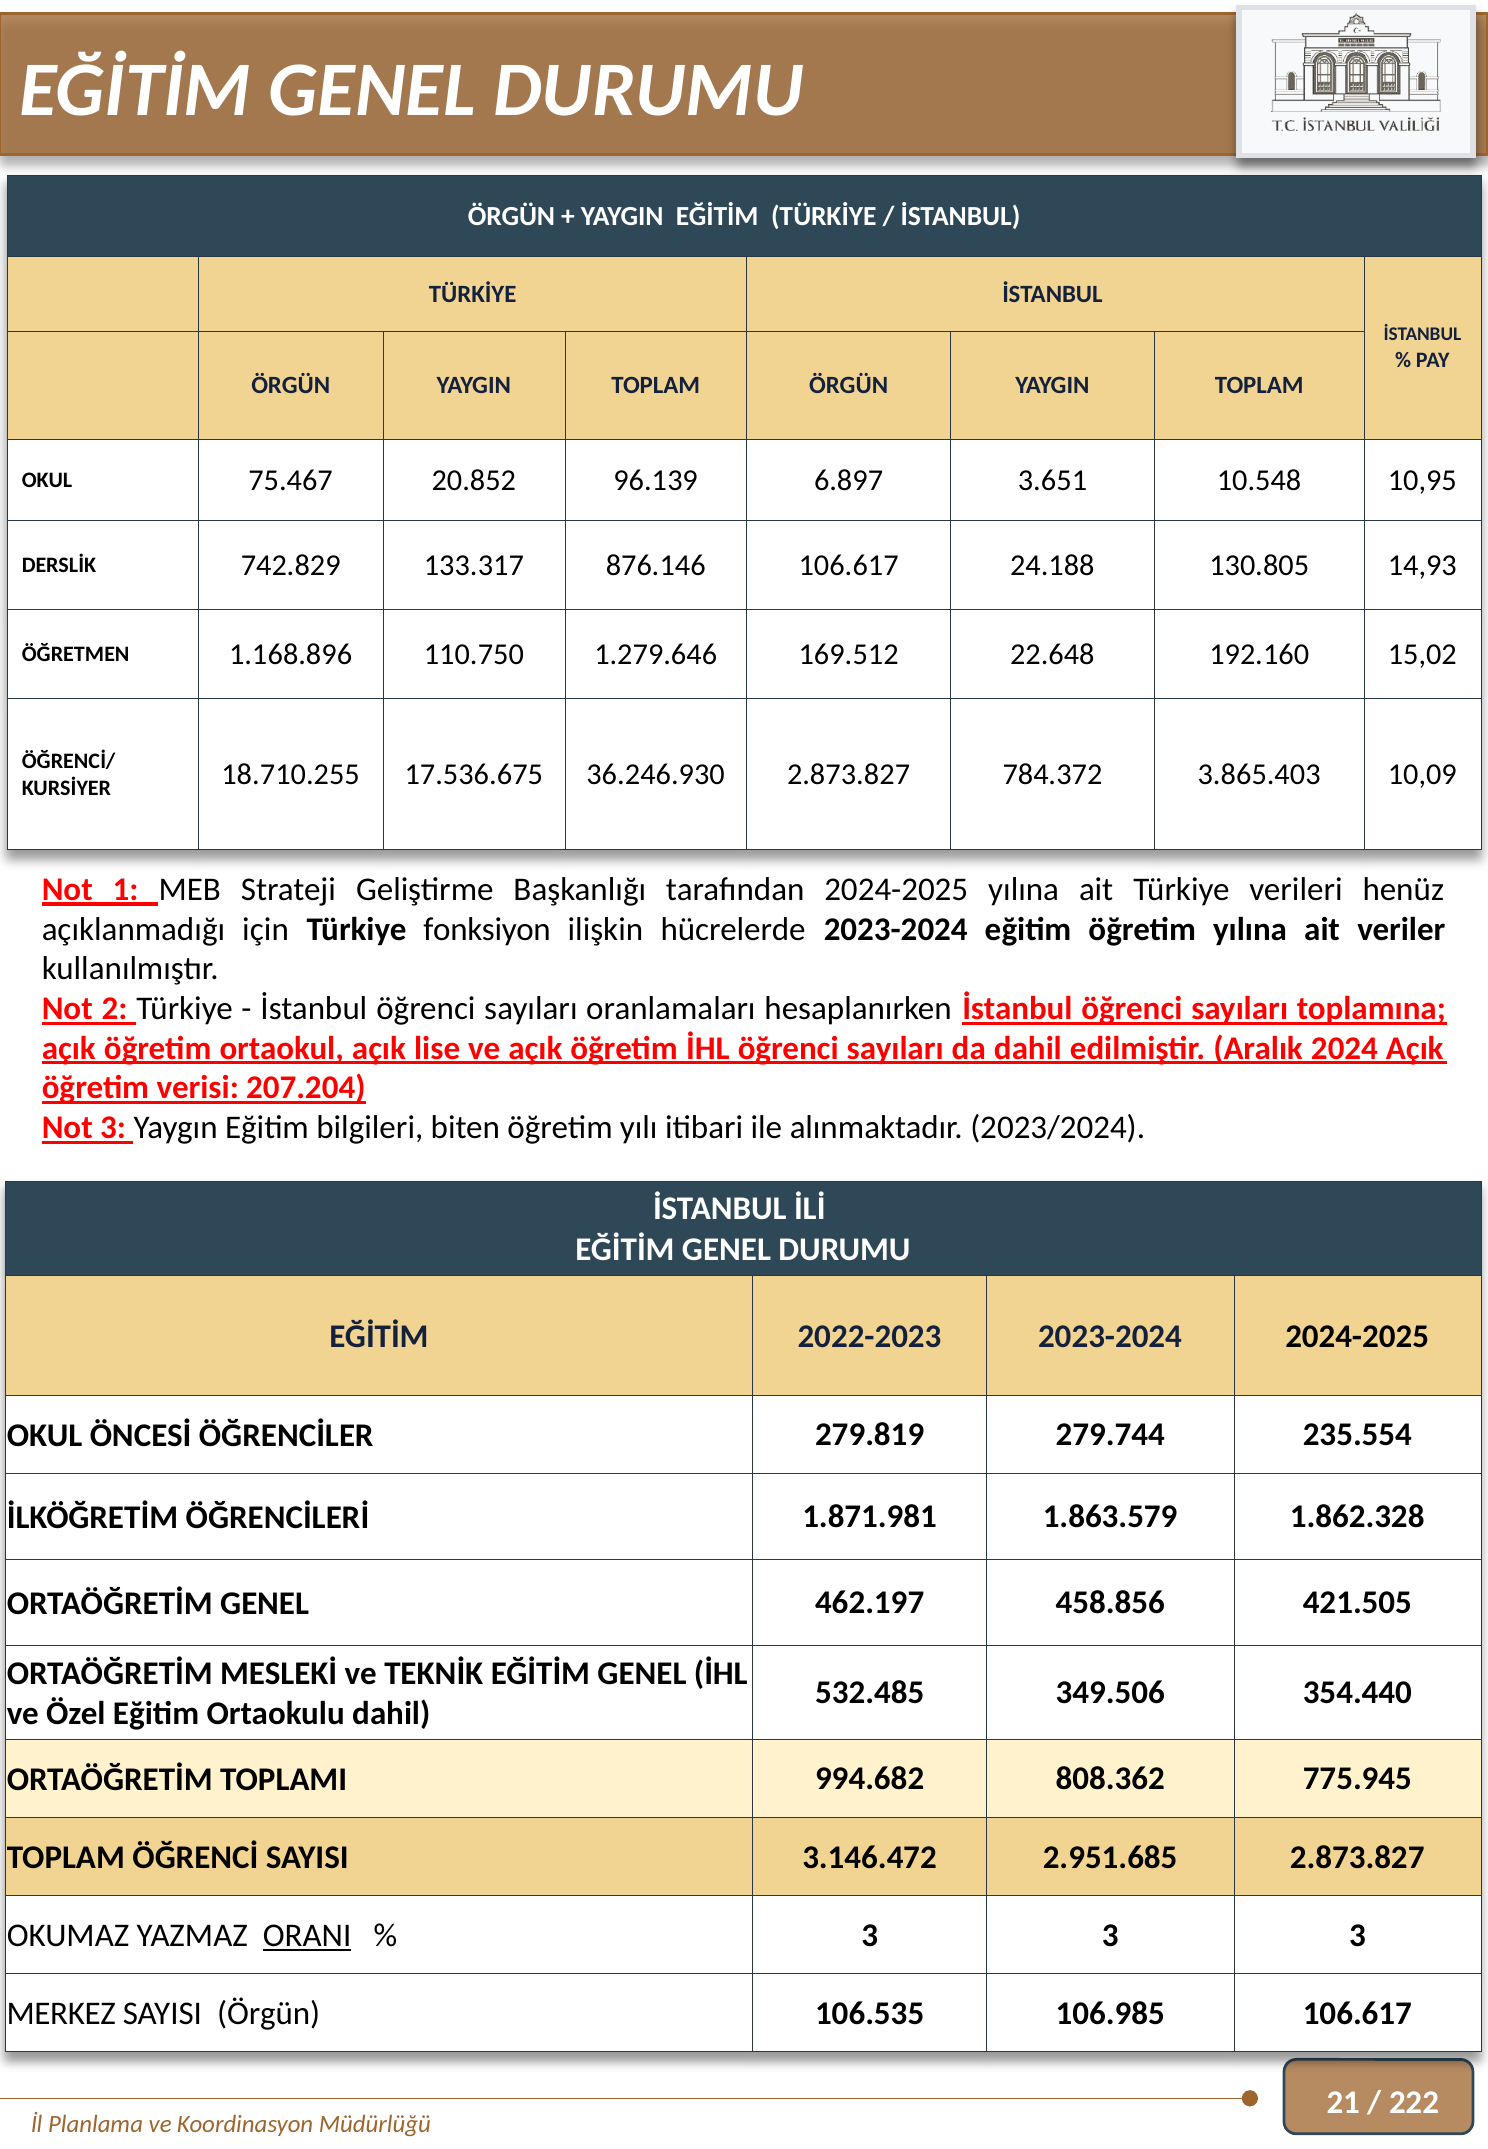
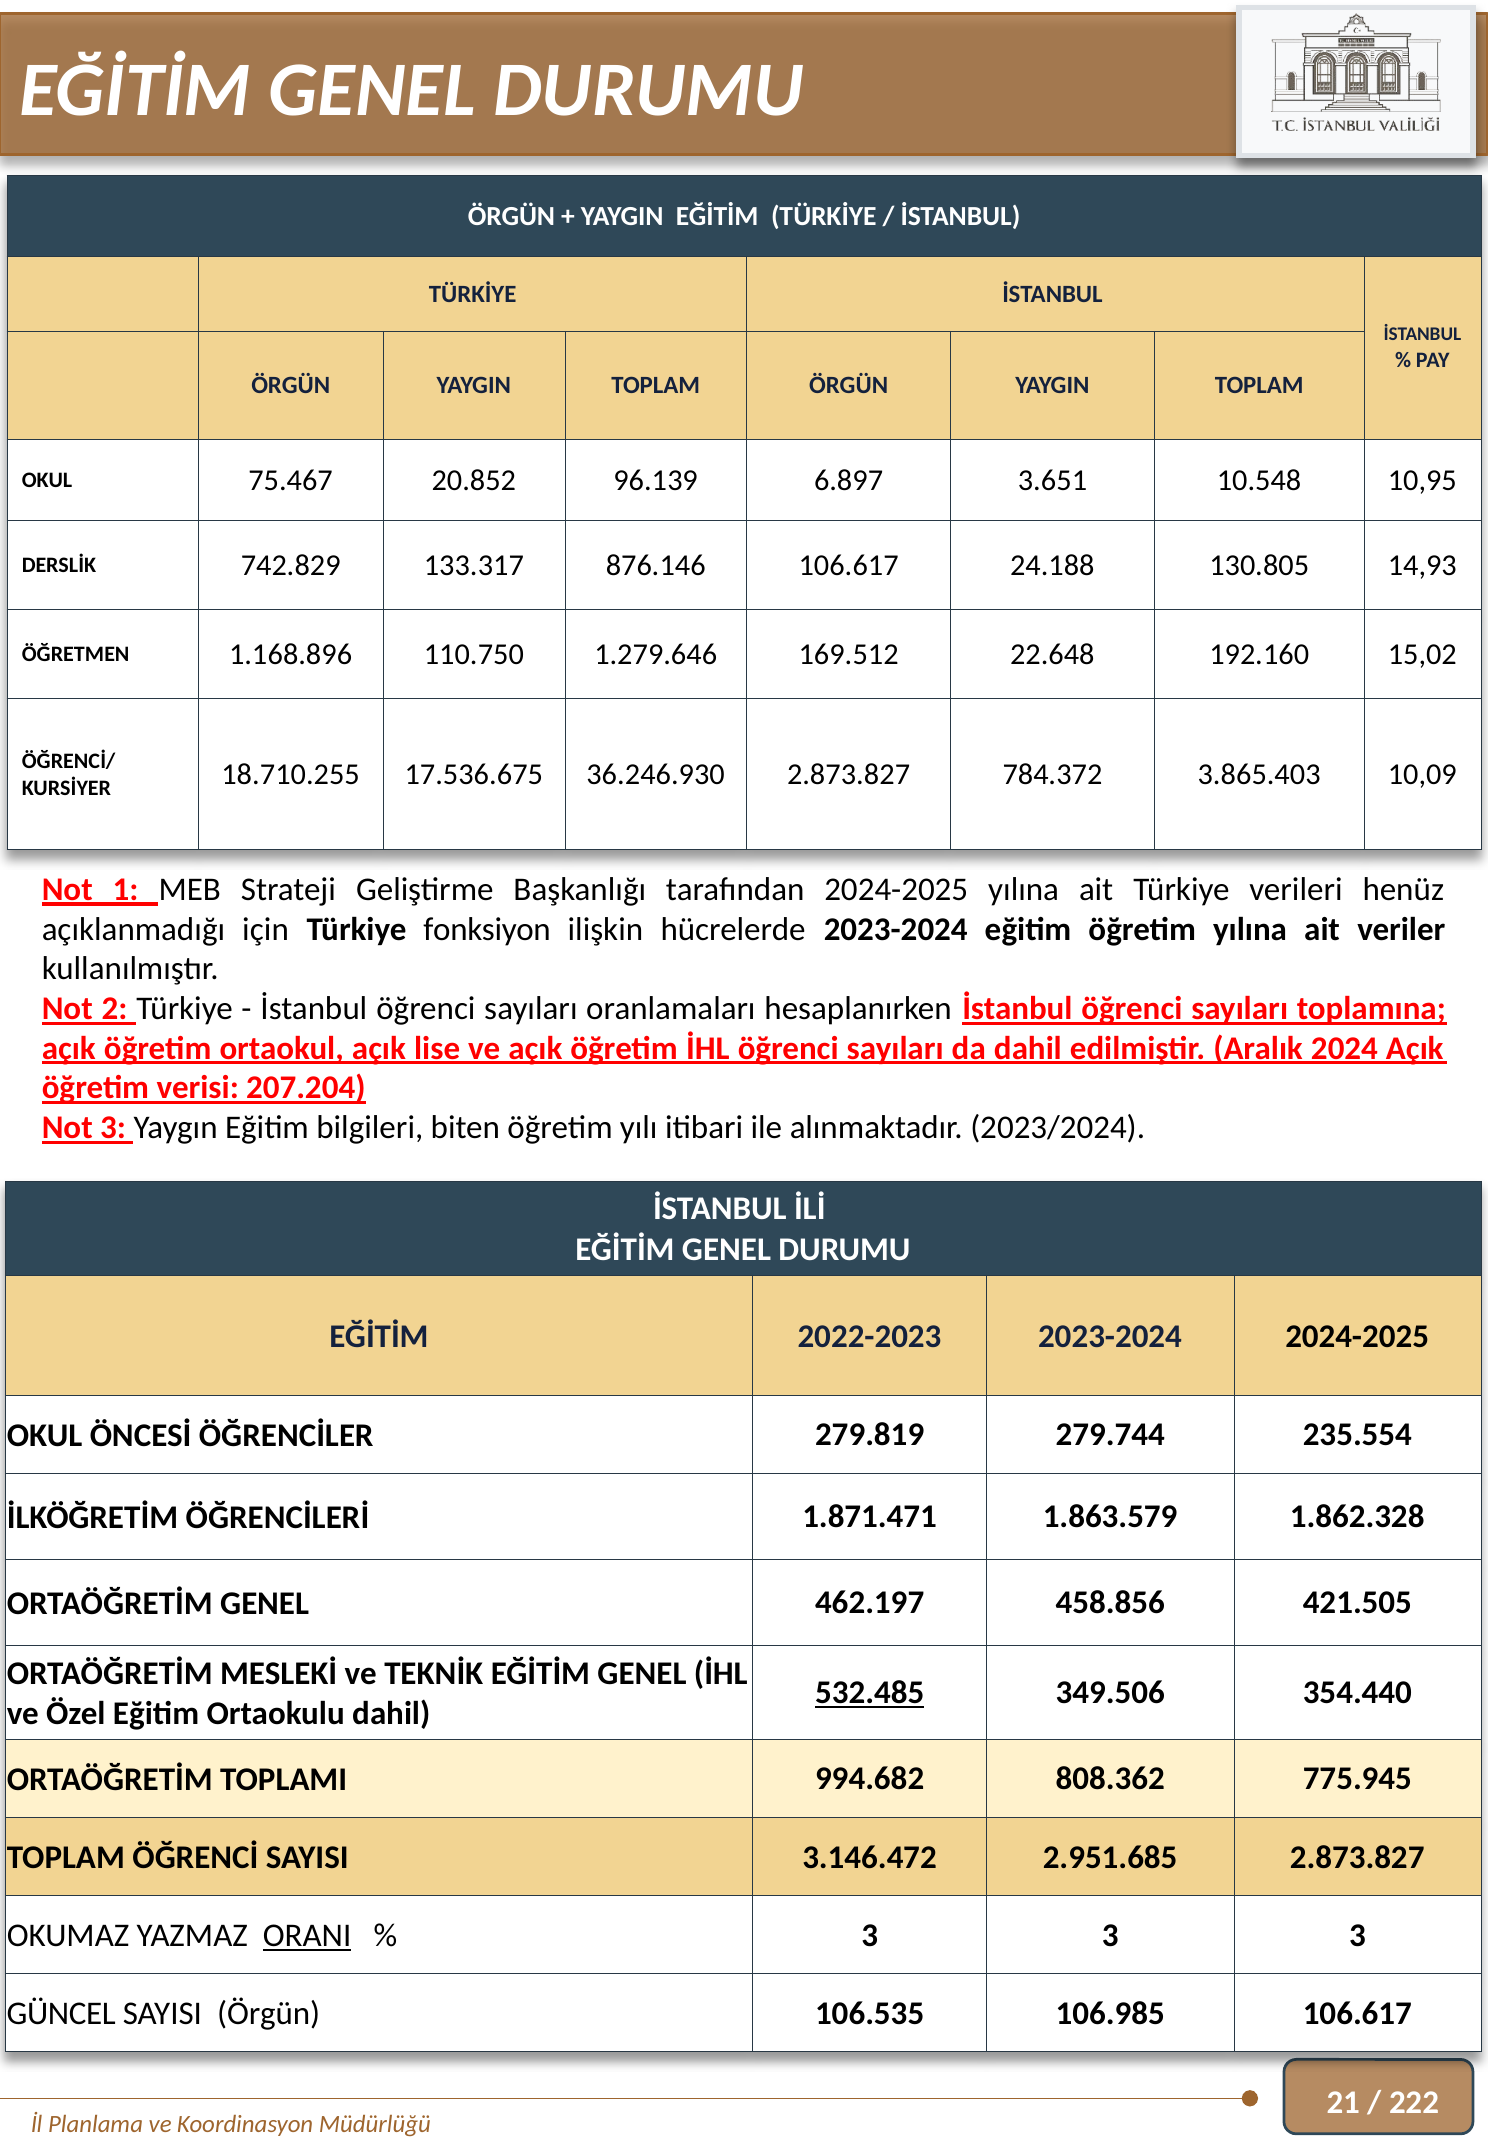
1.871.981: 1.871.981 -> 1.871.471 (870, 1517)
532.485 underline: none -> present (870, 1693)
MERKEZ: MERKEZ -> GÜNCEL (61, 2014)
